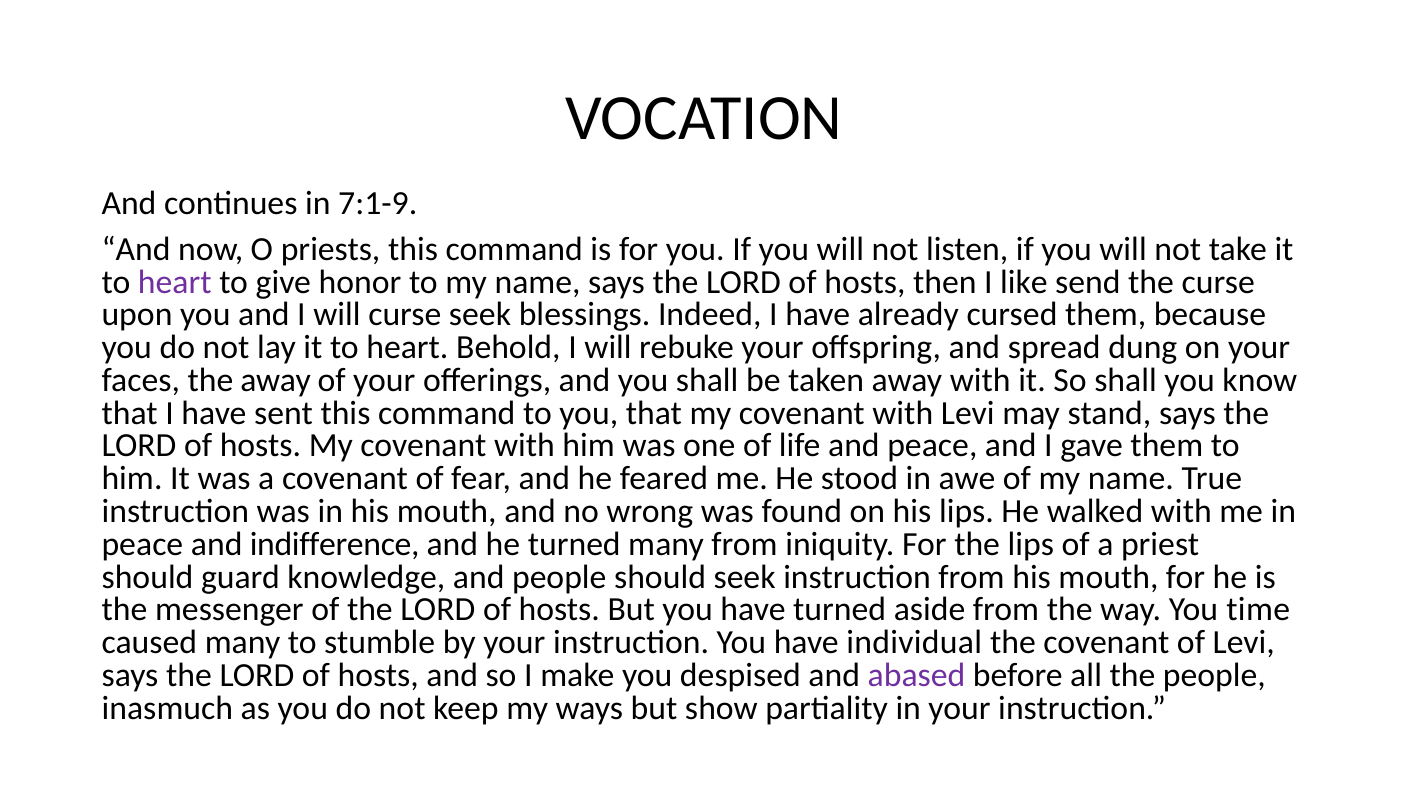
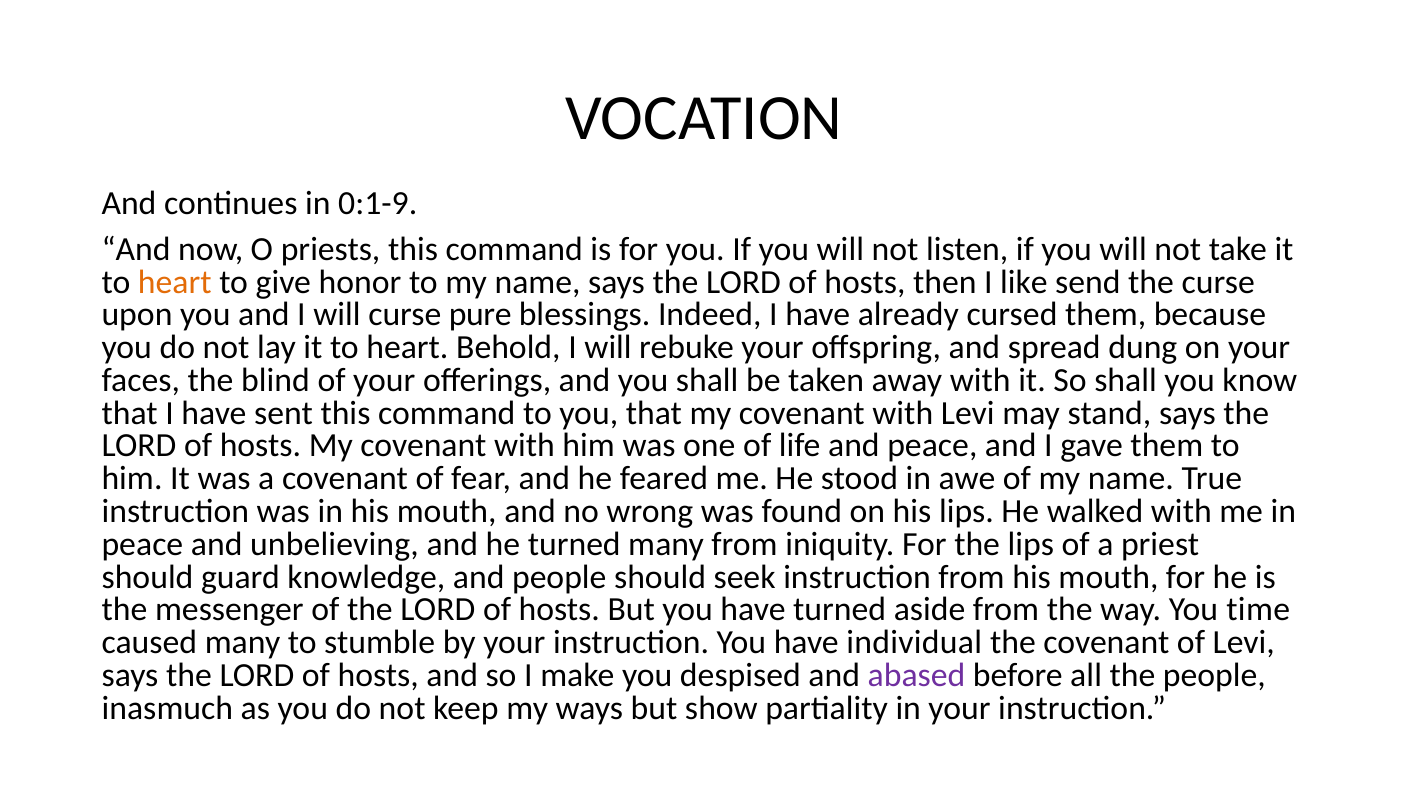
7:1-9: 7:1-9 -> 0:1-9 (378, 203)
heart colour: purple -> orange (175, 282)
curse seek: seek -> pure (480, 315)
the away: away -> blind (275, 380)
indifference: indifference -> unbelieving (334, 544)
